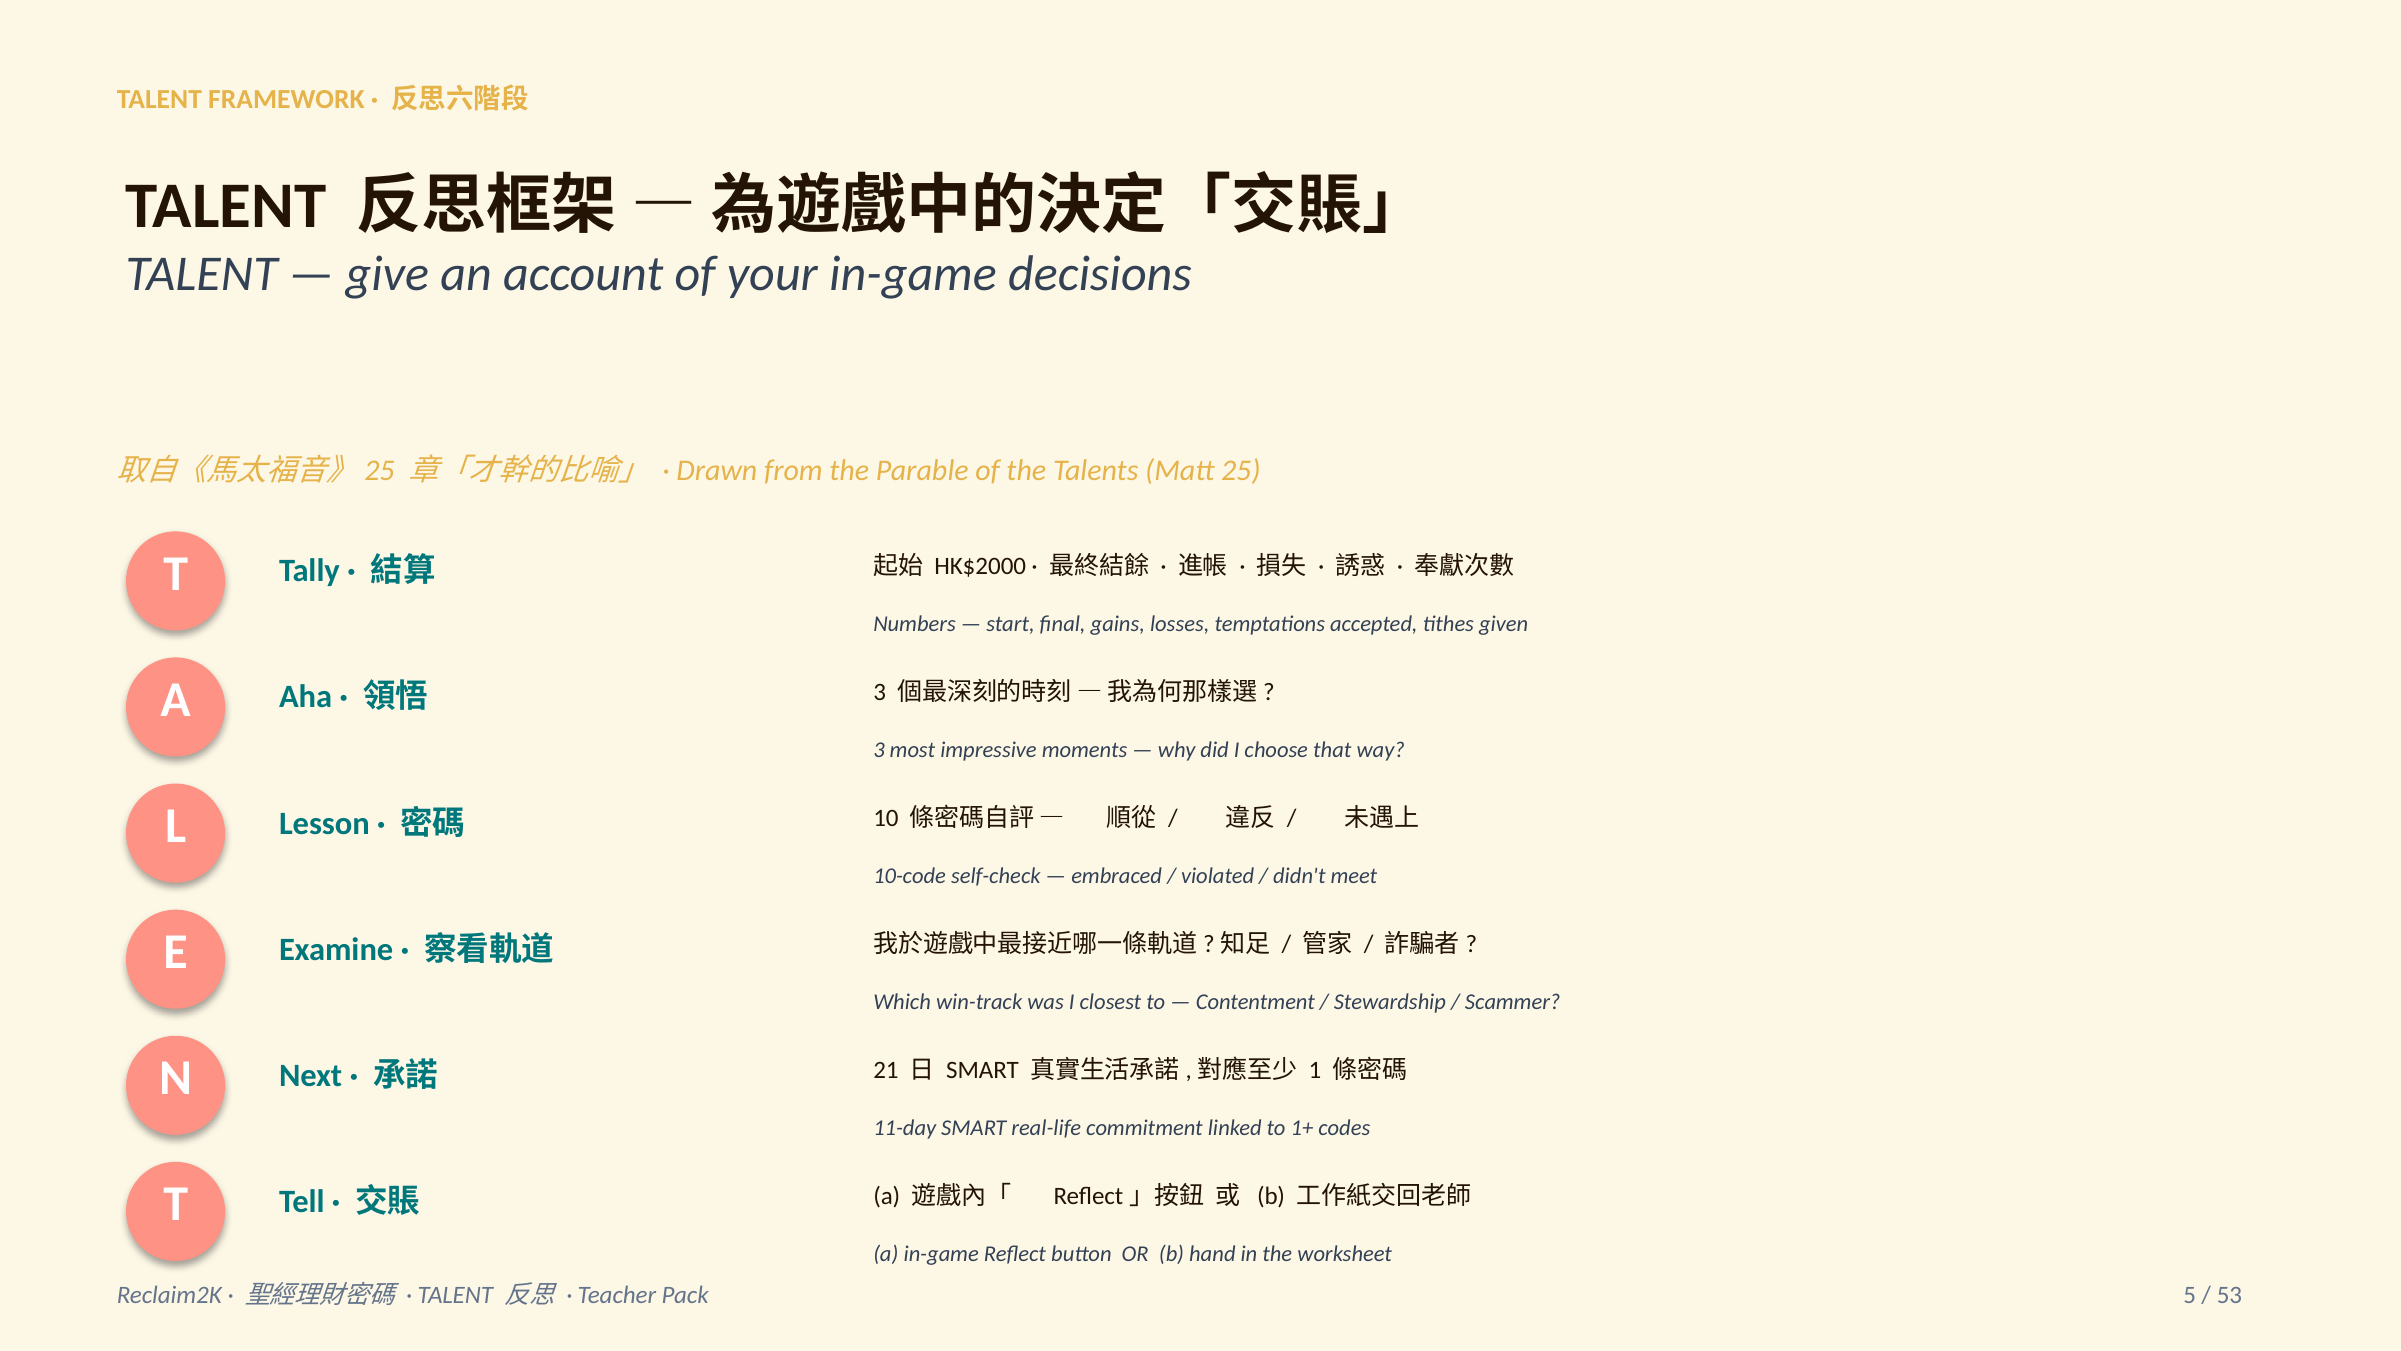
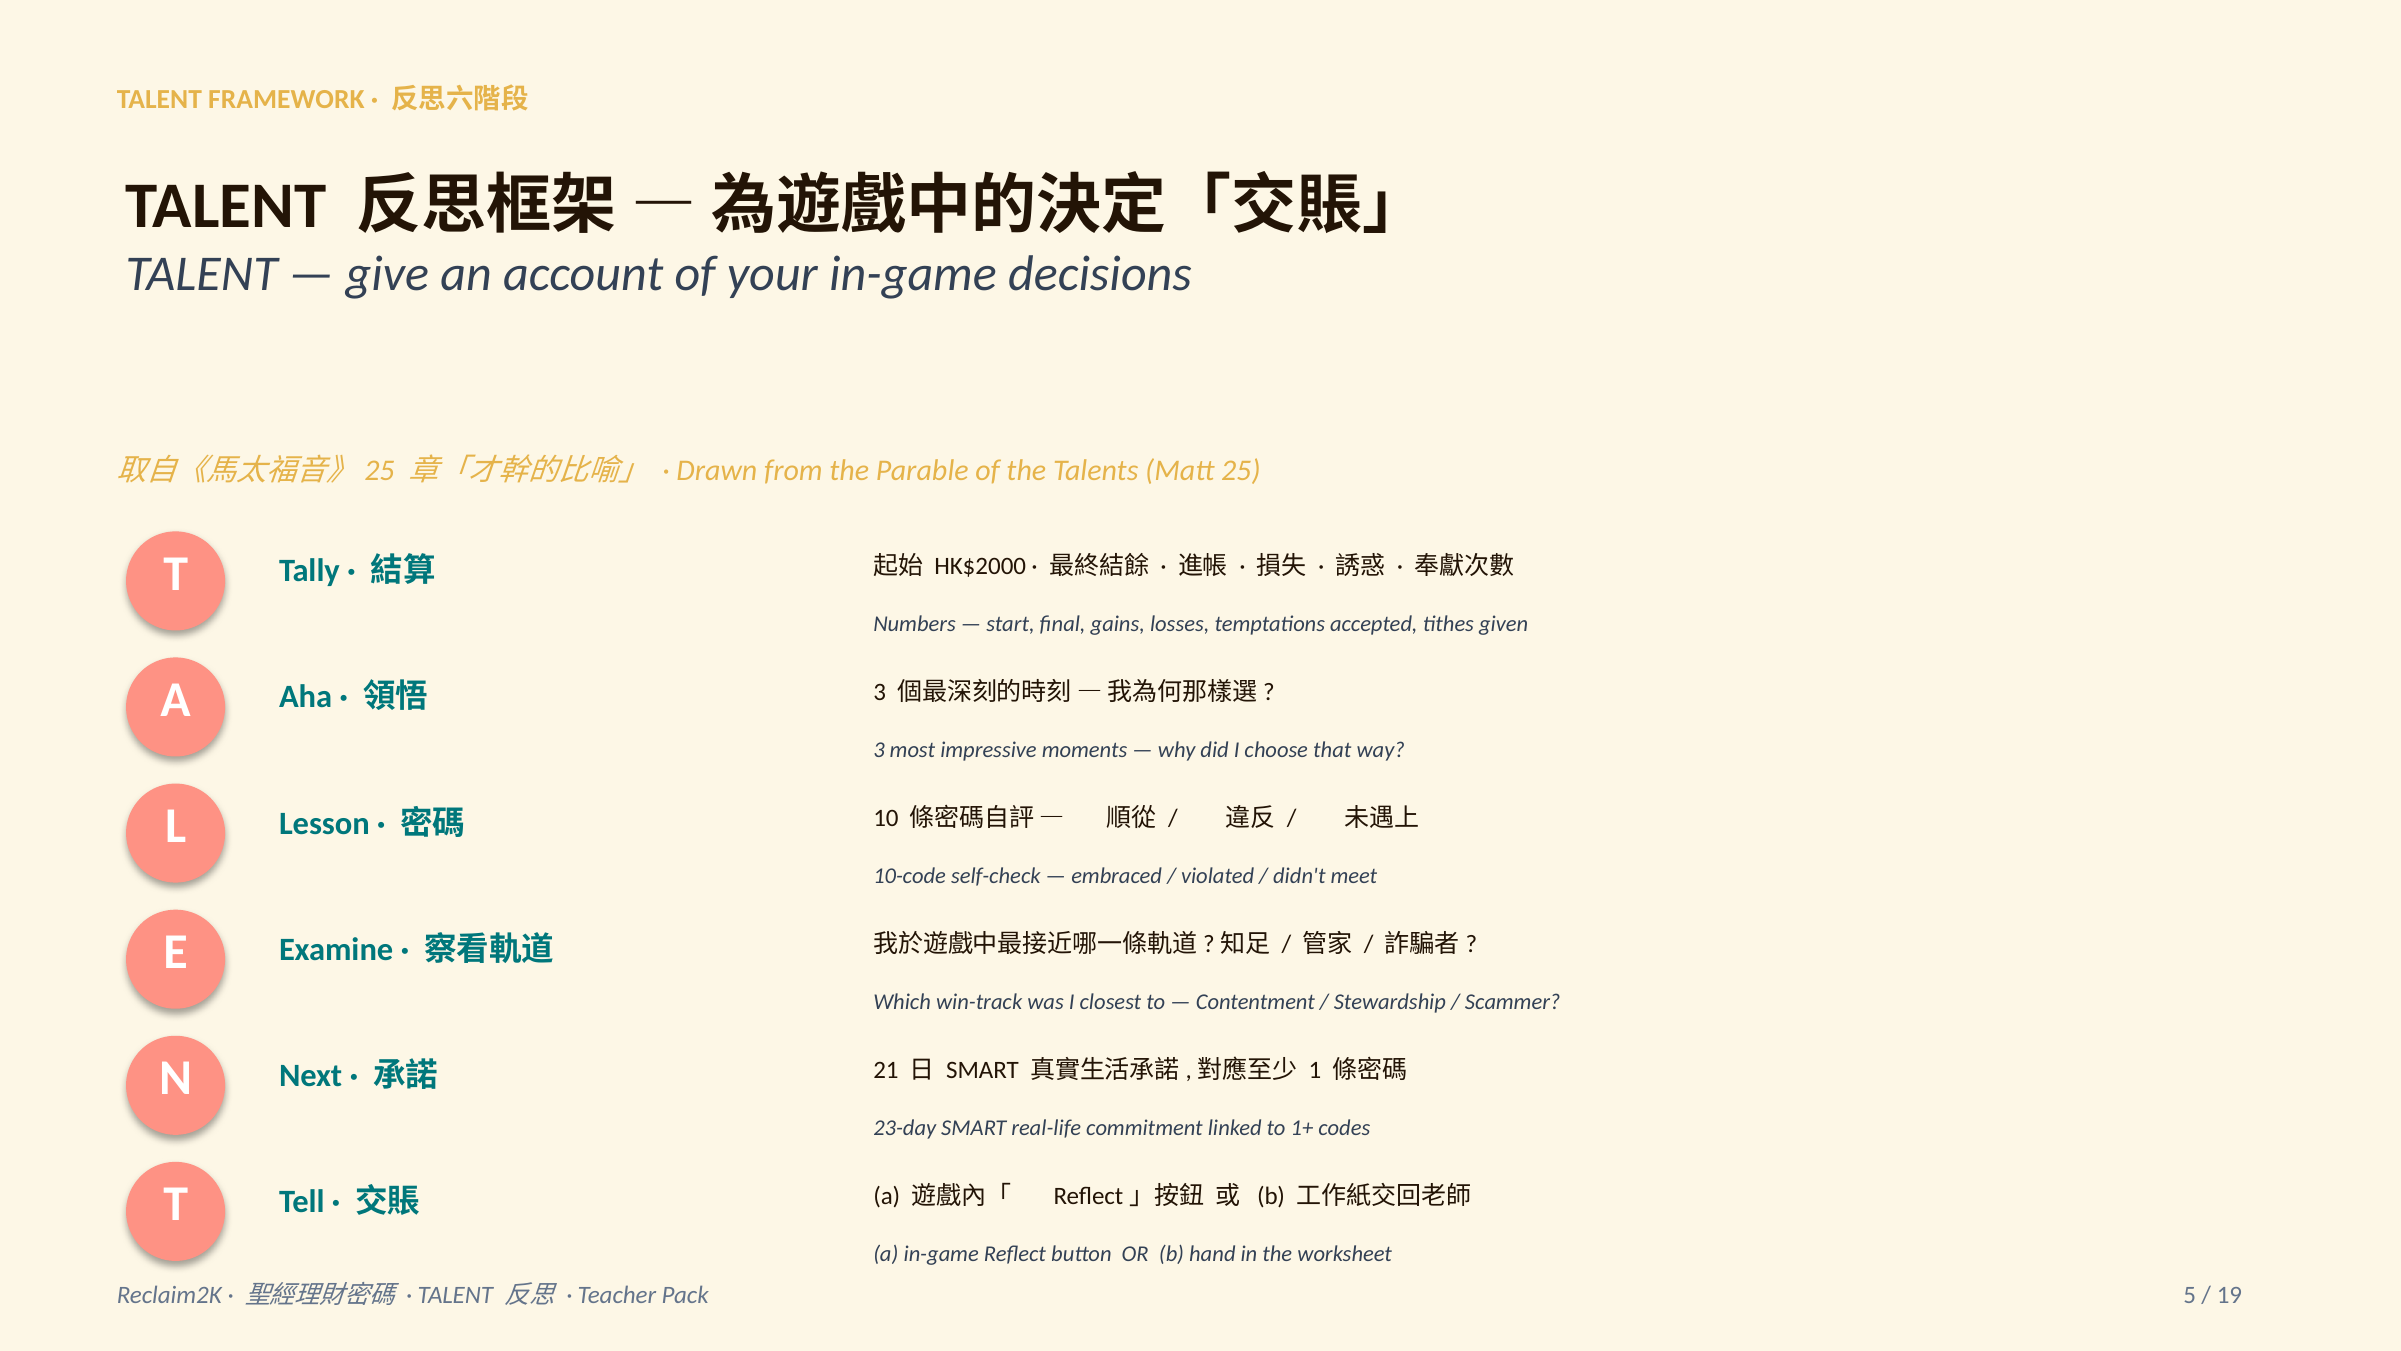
11-day: 11-day -> 23-day (905, 1128)
53: 53 -> 19 (2229, 1295)
